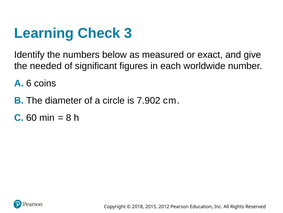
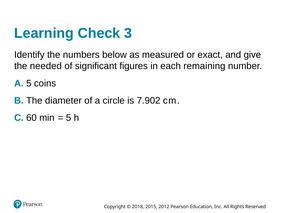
worldwide: worldwide -> remaining (204, 66)
A 6: 6 -> 5 (29, 83)
8: 8 -> 5 (69, 117)
